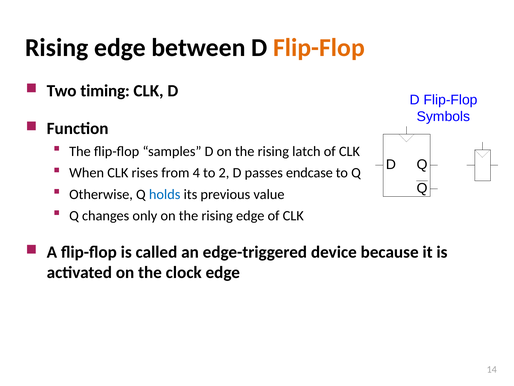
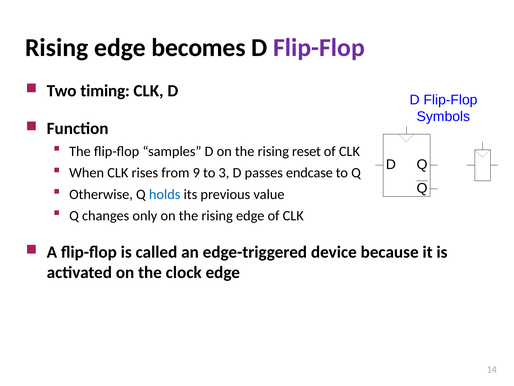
between: between -> becomes (199, 48)
Flip-Flop colour: orange -> purple (319, 48)
latch: latch -> reset (306, 151)
4: 4 -> 9 (196, 173)
2: 2 -> 3 (224, 173)
